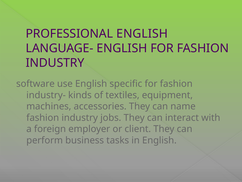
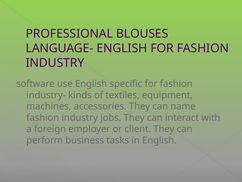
PROFESSIONAL ENGLISH: ENGLISH -> BLOUSES (142, 34)
